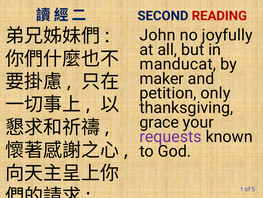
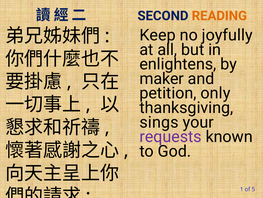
READING colour: red -> orange (219, 16)
John: John -> Keep (158, 35)
manducat: manducat -> enlightens (178, 64)
grace: grace -> sings (159, 122)
